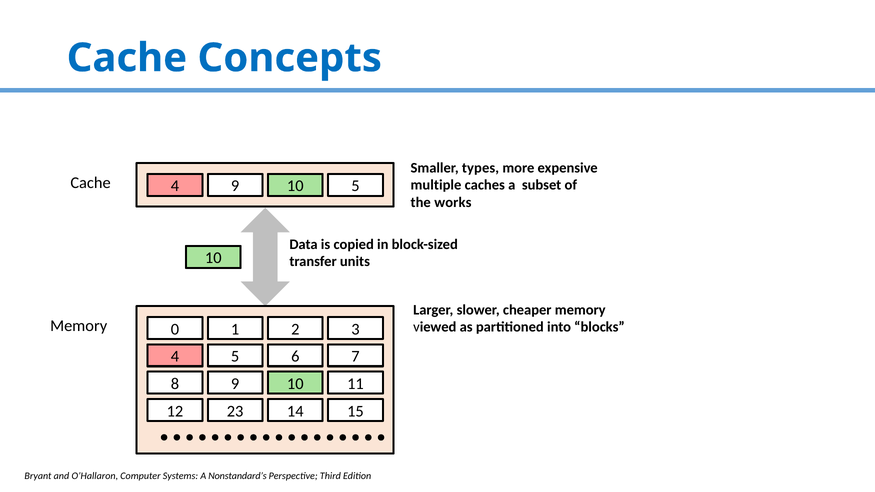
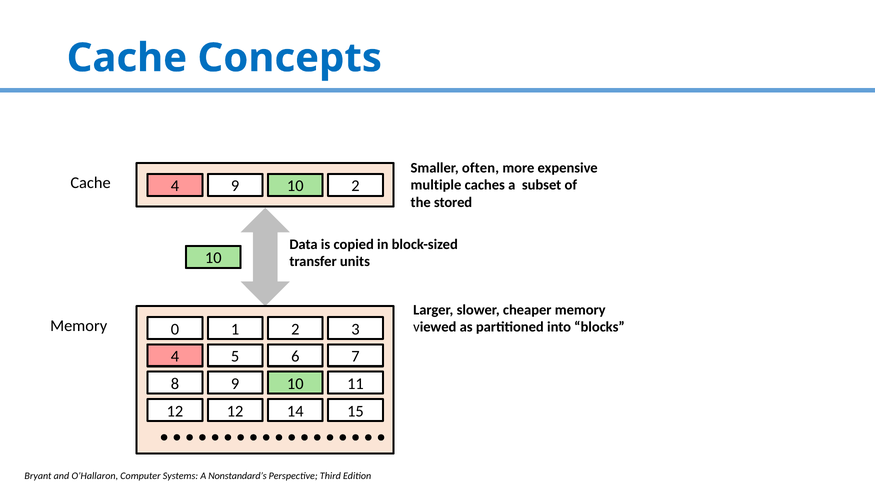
types: types -> often (480, 168)
5: 5 -> 2 (355, 186)
works: works -> stored (453, 202)
12 23: 23 -> 12 (235, 411)
